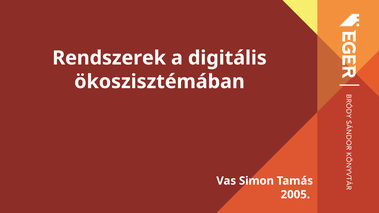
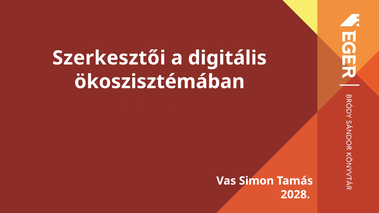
Rendszerek: Rendszerek -> Szerkesztői (109, 58)
2005: 2005 -> 2028 (295, 195)
